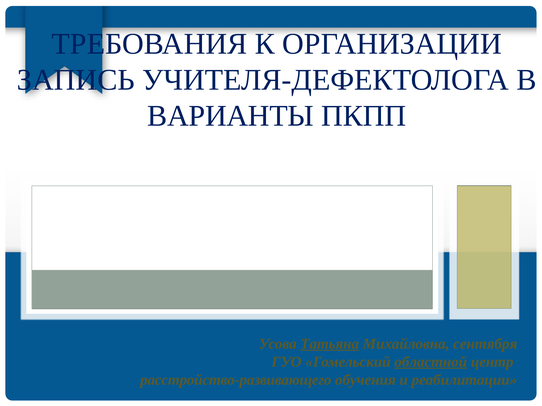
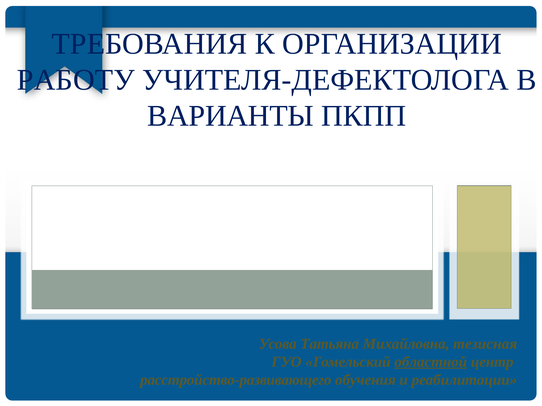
ЗАПИСЬ: ЗАПИСЬ -> РАБОТУ (76, 80)
Татьяна underline: present -> none (330, 344)
сентября: сентября -> тезисная (485, 344)
